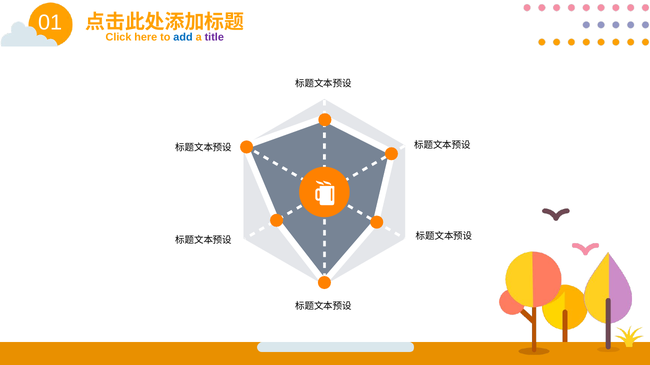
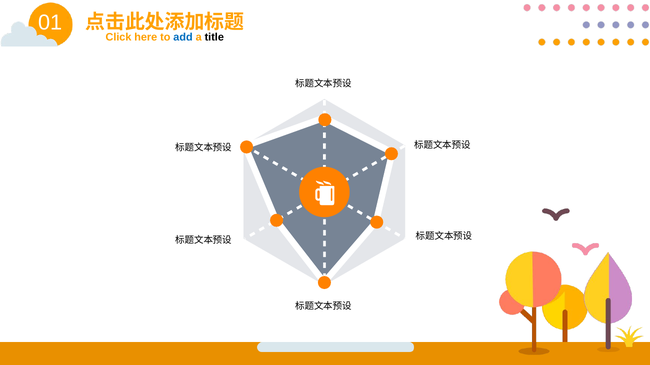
title colour: purple -> black (214, 37)
